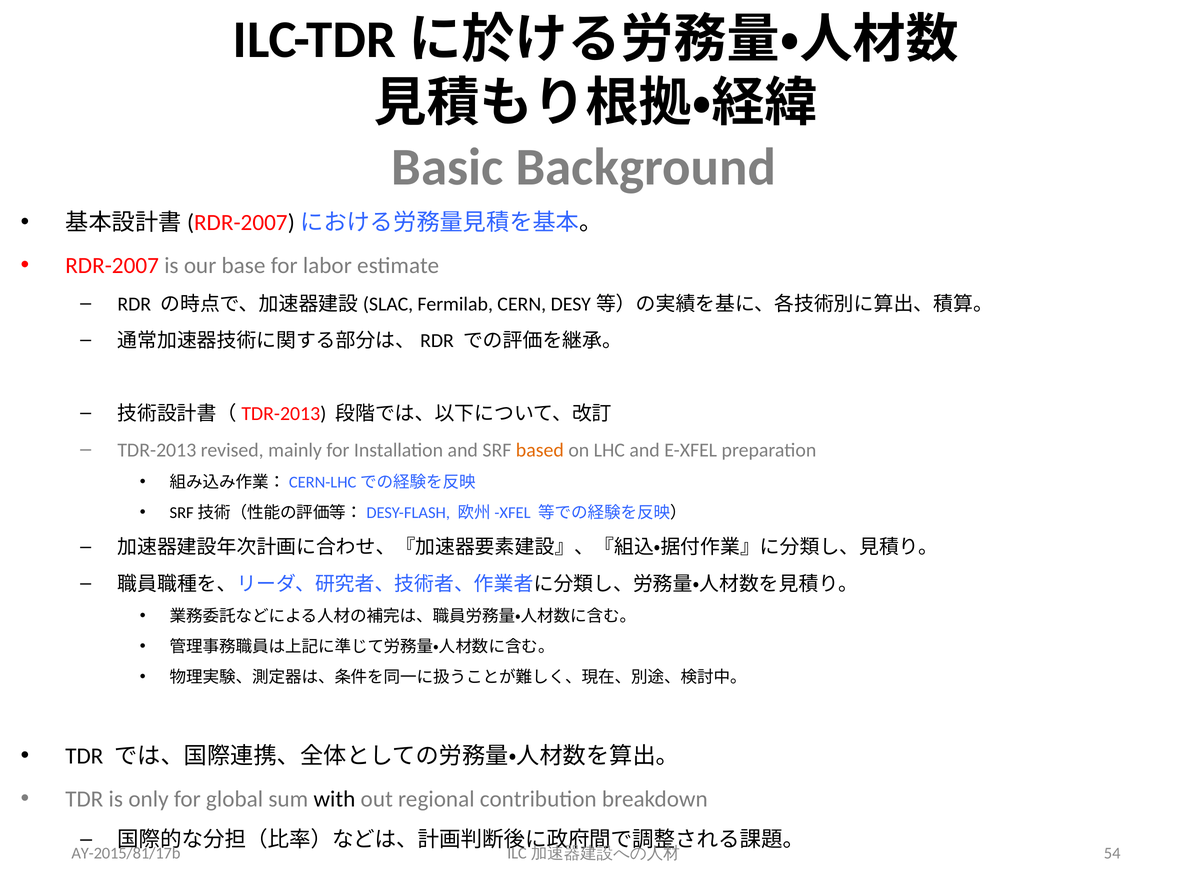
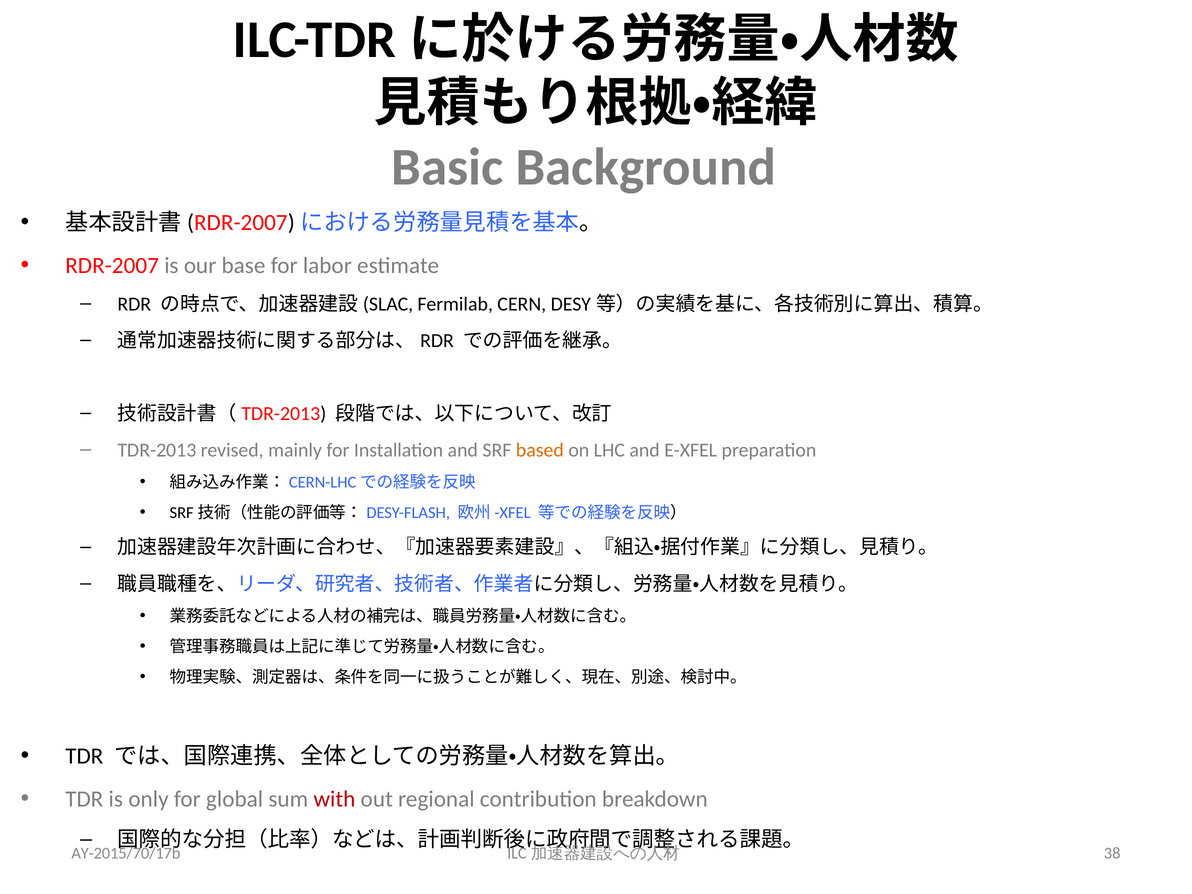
with colour: black -> red (334, 799)
AY-2015/81/17b: AY-2015/81/17b -> AY-2015/70/17b (126, 854)
54: 54 -> 38 (1112, 853)
